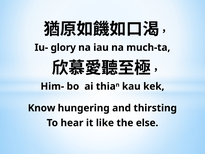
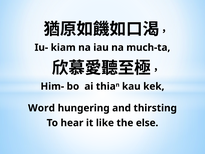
glory: glory -> kiam (63, 47)
Know: Know -> Word (41, 108)
